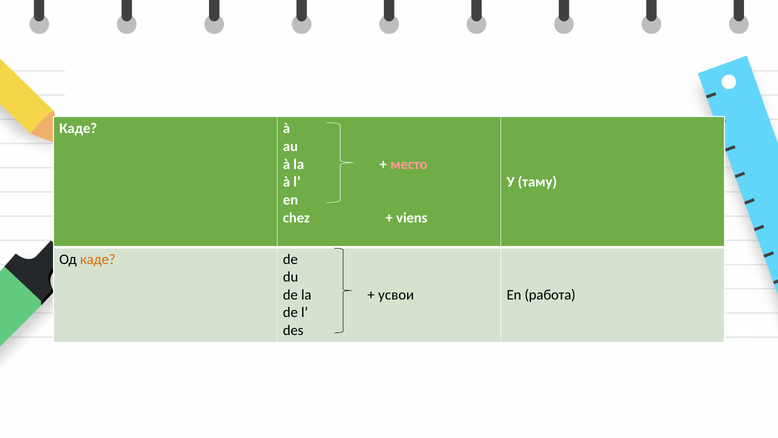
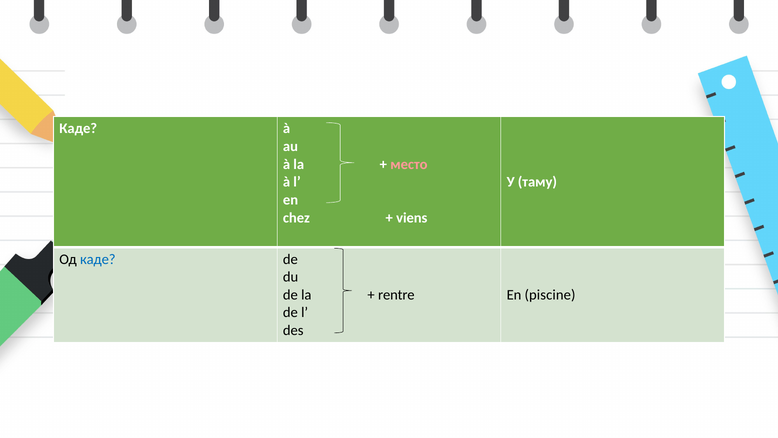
каде colour: orange -> blue (98, 259)
усвои: усвои -> rentre (396, 295)
работа: работа -> piscine (550, 295)
